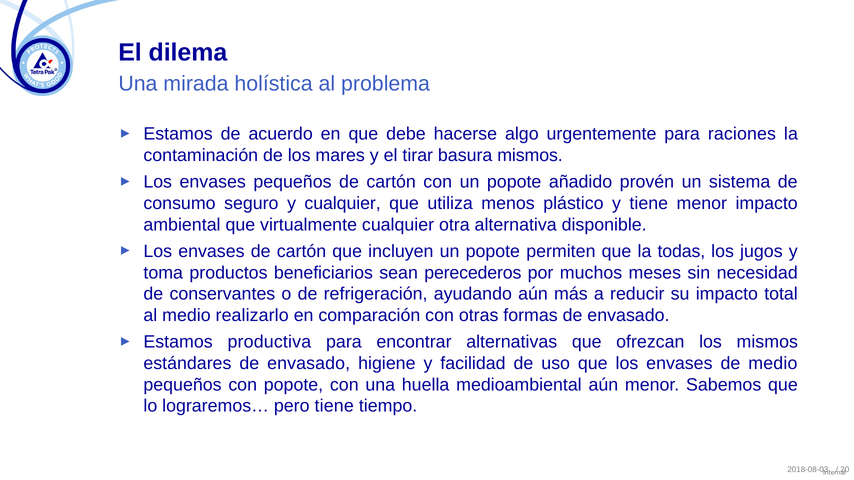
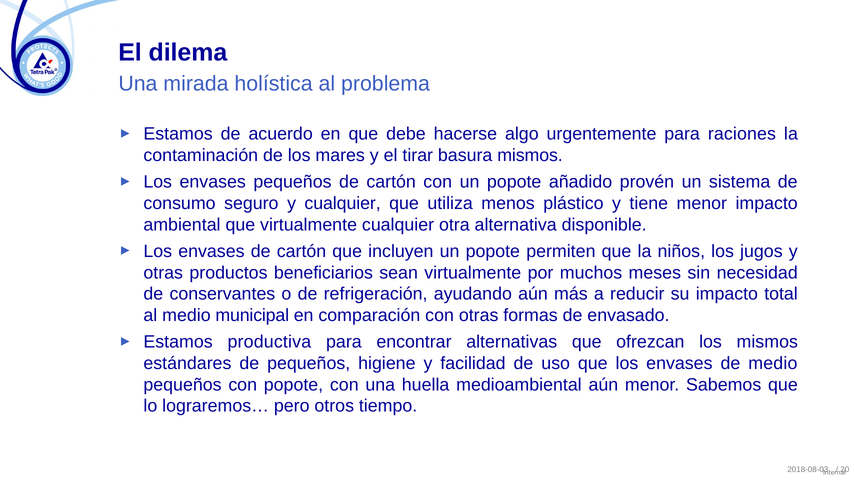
todas: todas -> niños (681, 251)
toma: toma -> otras (163, 273)
sean perecederos: perecederos -> virtualmente (473, 273)
realizarlo: realizarlo -> municipal (252, 315)
estándares de envasado: envasado -> pequeños (309, 363)
pero tiene: tiene -> otros (334, 406)
